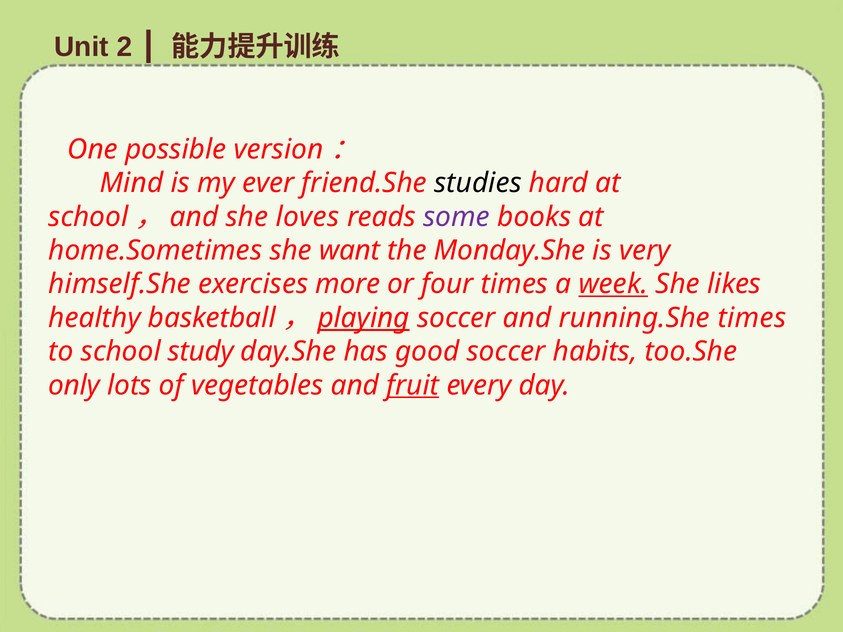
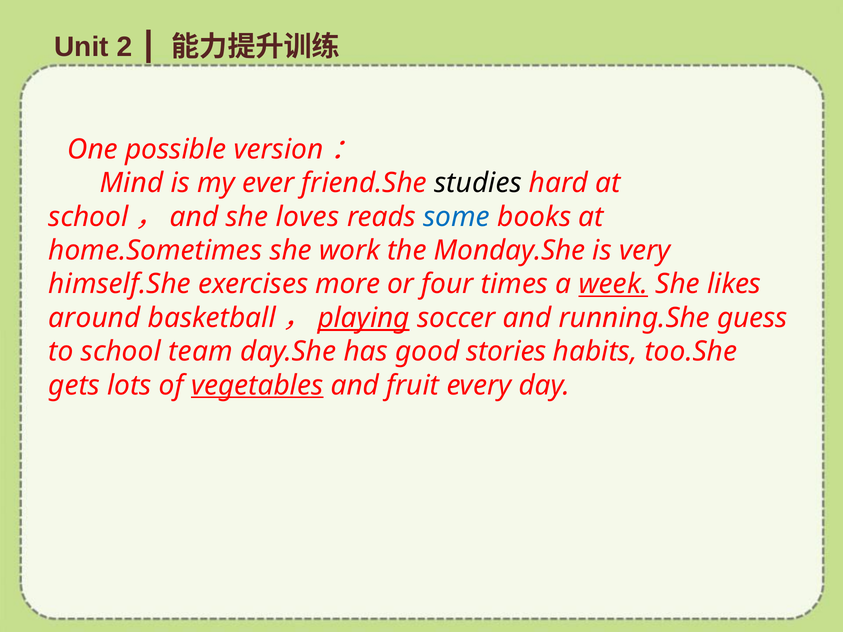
some colour: purple -> blue (457, 217)
want: want -> work (350, 251)
healthy: healthy -> around (95, 318)
running.She times: times -> guess (752, 318)
study: study -> team (200, 352)
good soccer: soccer -> stories (506, 352)
only: only -> gets (74, 385)
vegetables underline: none -> present (257, 385)
fruit underline: present -> none (413, 385)
